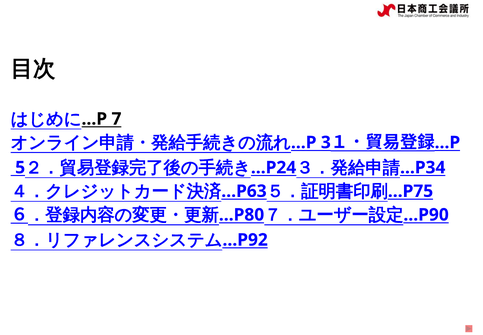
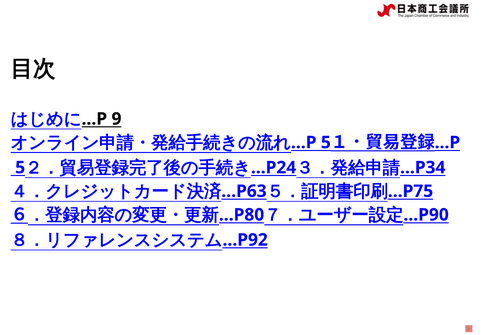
7: 7 -> 9 (116, 119)
3: 3 -> 5 (326, 142)
